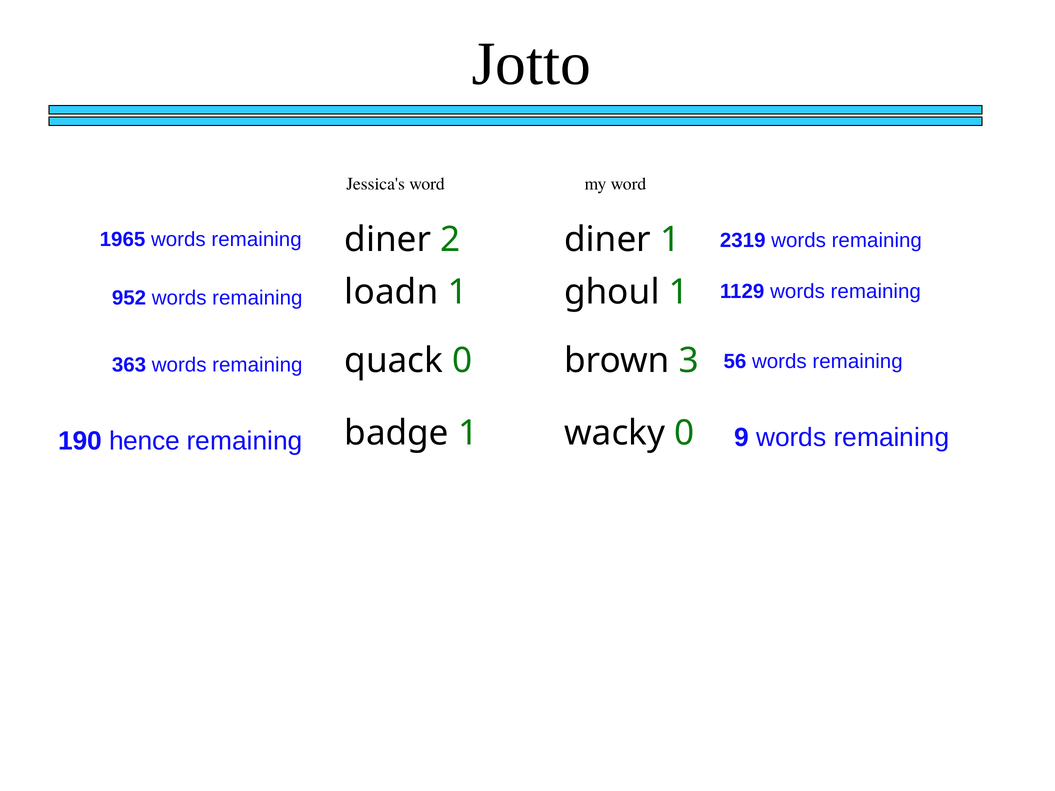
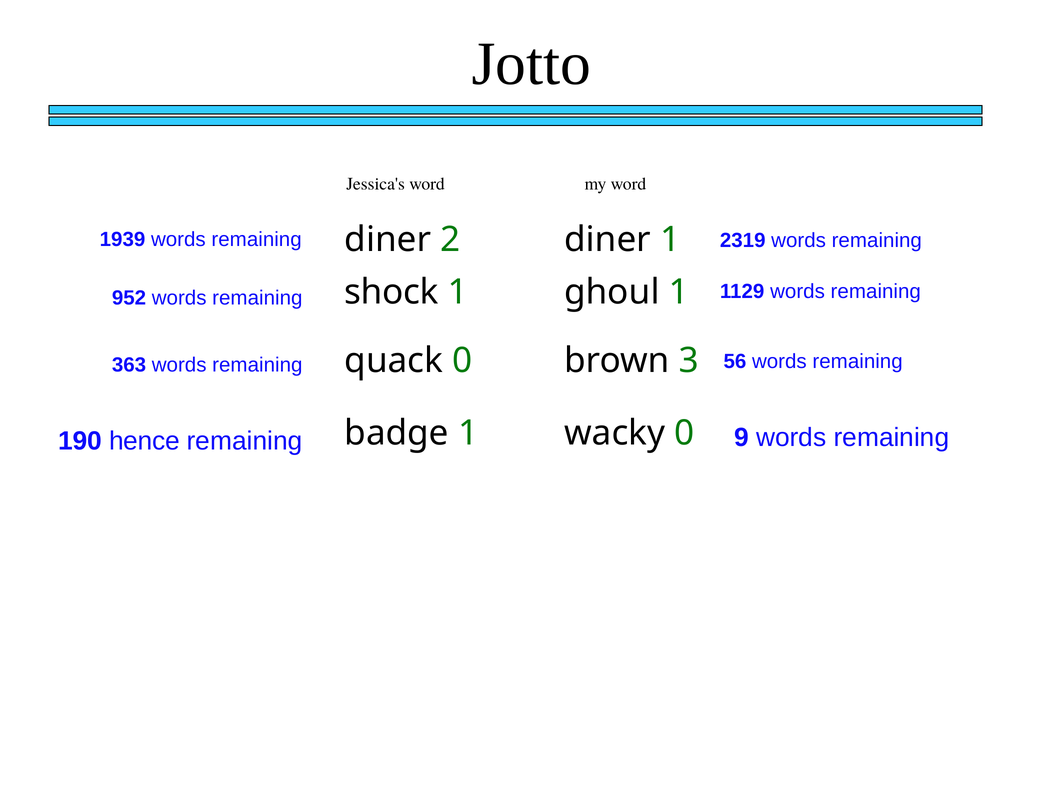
1965: 1965 -> 1939 (123, 240)
loadn: loadn -> shock (392, 292)
